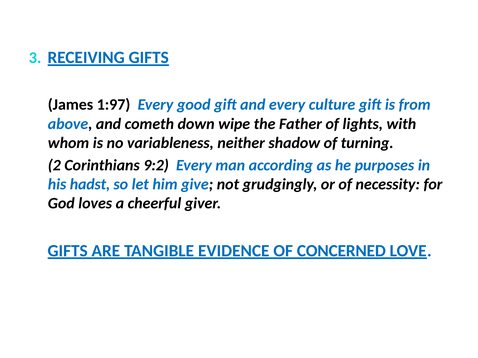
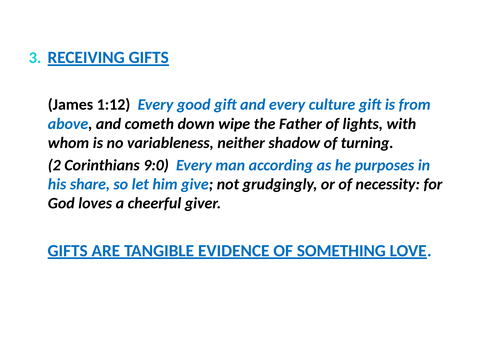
1:97: 1:97 -> 1:12 (114, 105)
9:2: 9:2 -> 9:0 (156, 165)
hadst: hadst -> share (90, 184)
CONCERNED: CONCERNED -> SOMETHING (341, 251)
